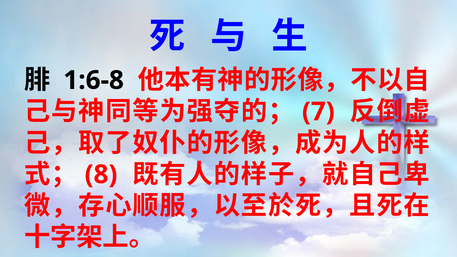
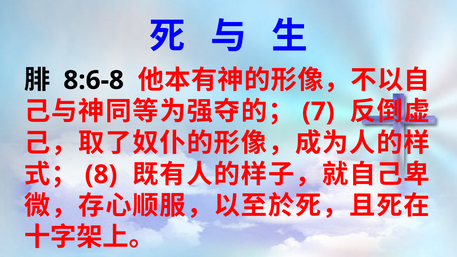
1:6-8: 1:6-8 -> 8:6-8 (94, 80)
